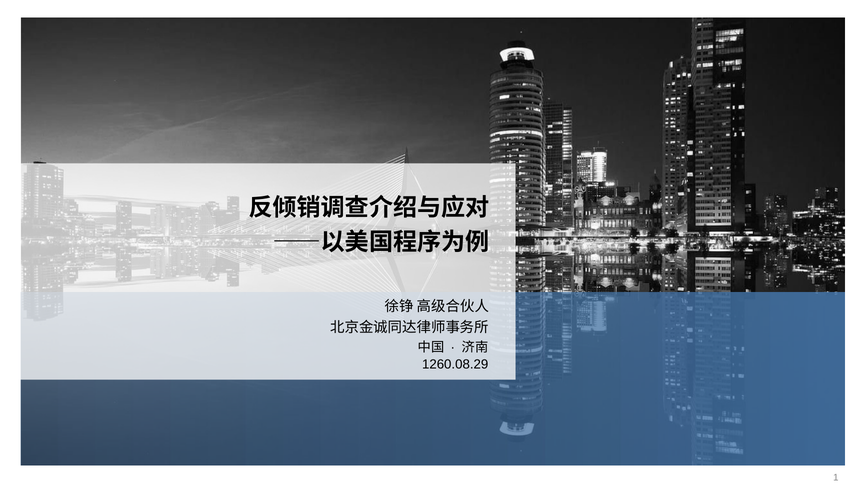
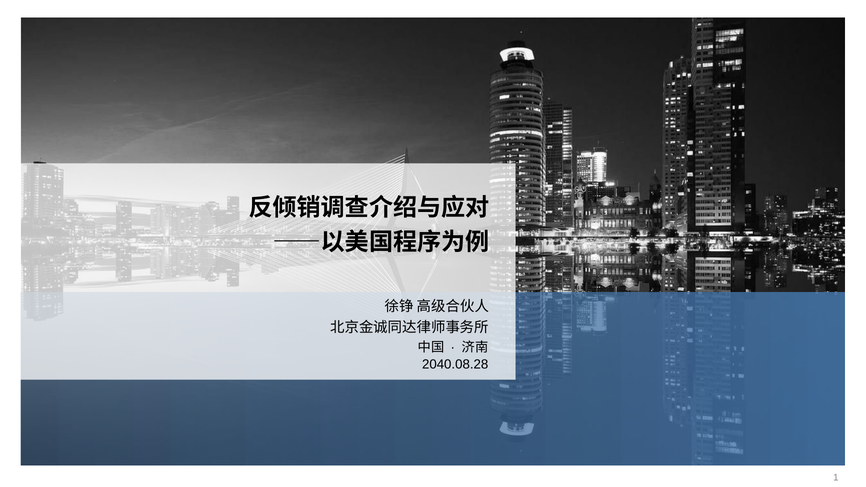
1260.08.29: 1260.08.29 -> 2040.08.28 (455, 364)
